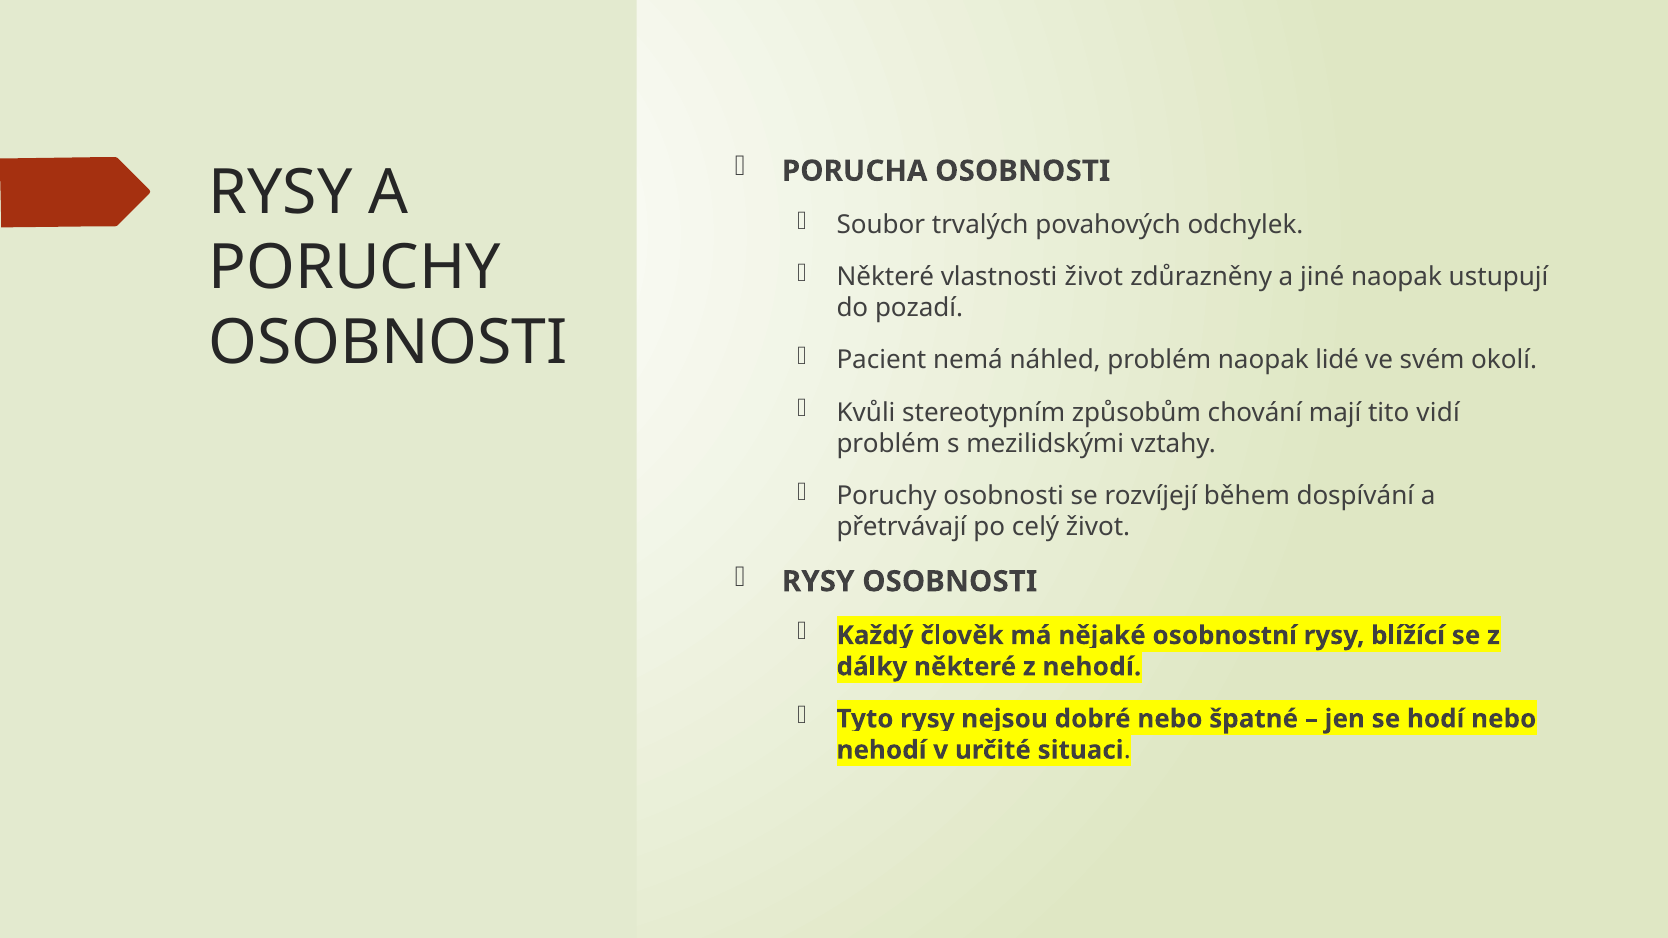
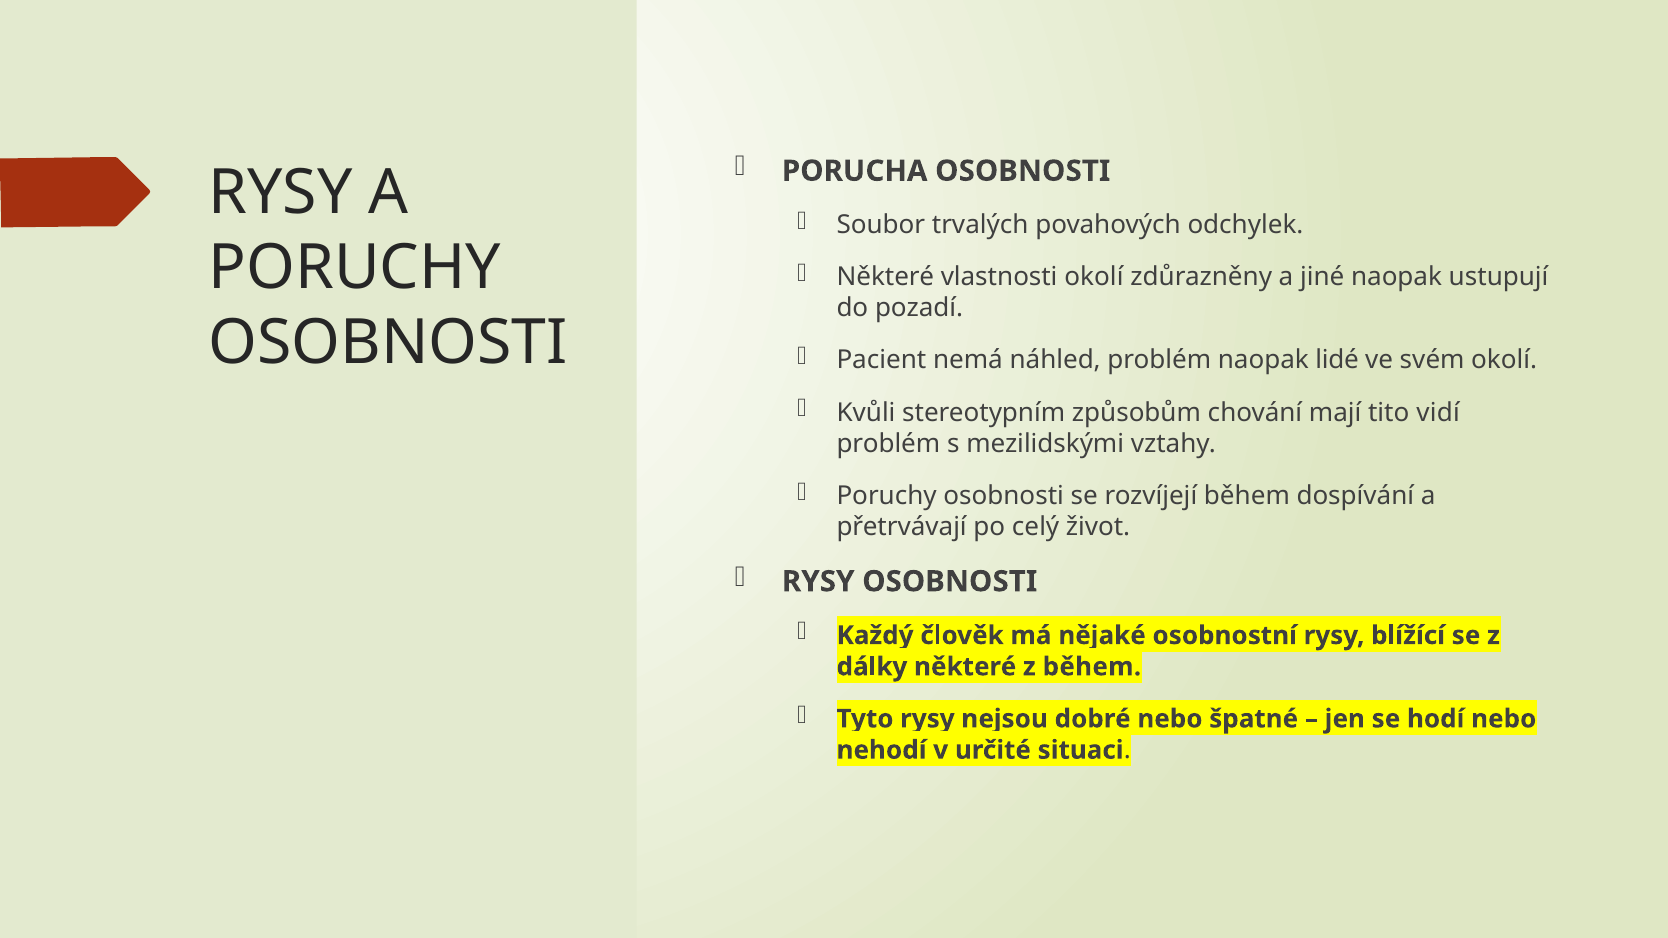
vlastnosti život: život -> okolí (1094, 277)
z nehodí: nehodí -> během (1092, 667)
